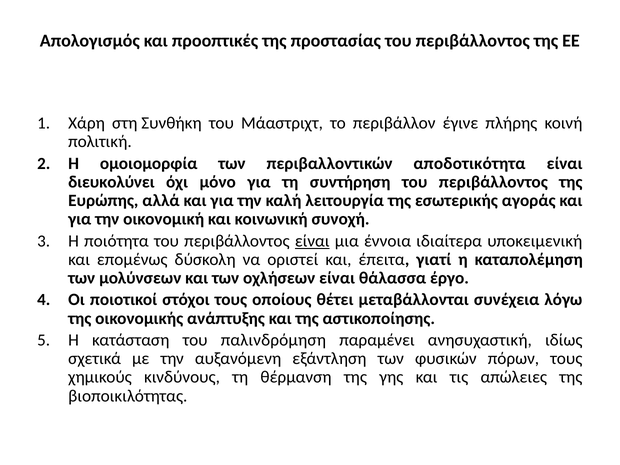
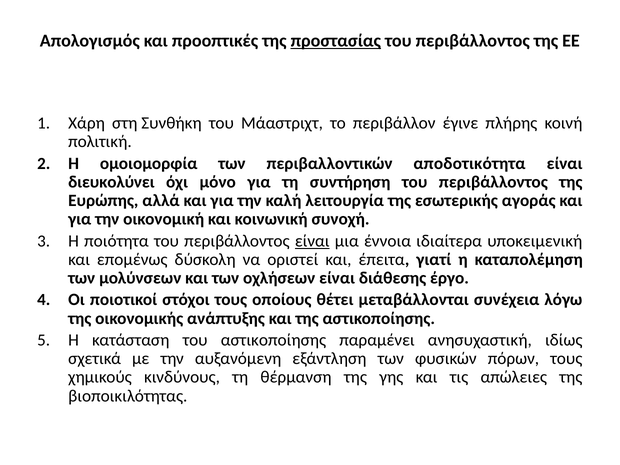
προστασίας underline: none -> present (336, 41)
θάλασσα: θάλασσα -> διάθεσης (393, 278)
του παλινδρόμηση: παλινδρόμηση -> αστικοποίησης (273, 340)
